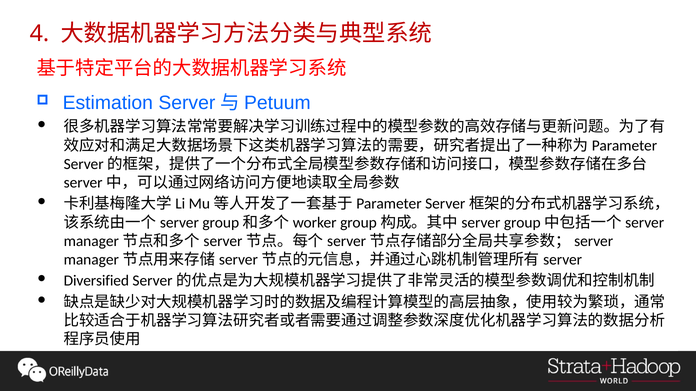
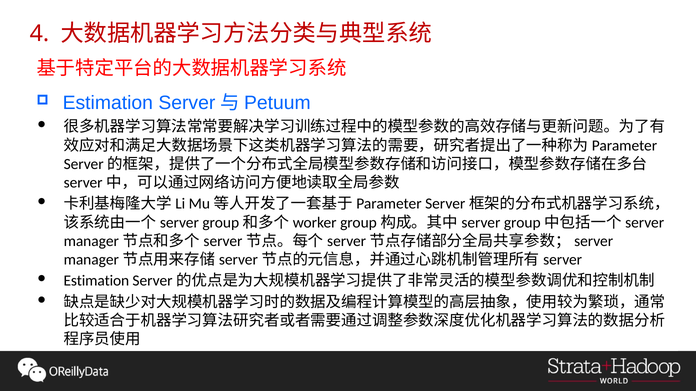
Diversified: Diversified -> Estimation (96, 281)
